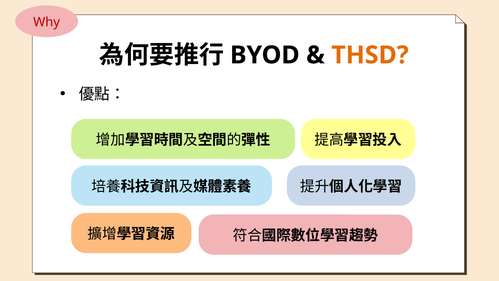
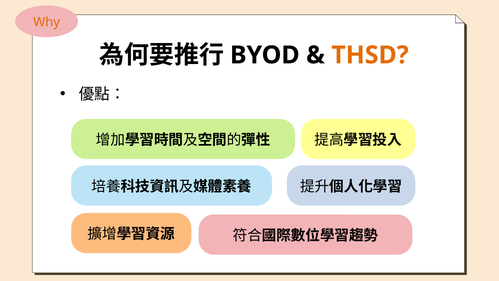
Why colour: red -> orange (47, 22)
